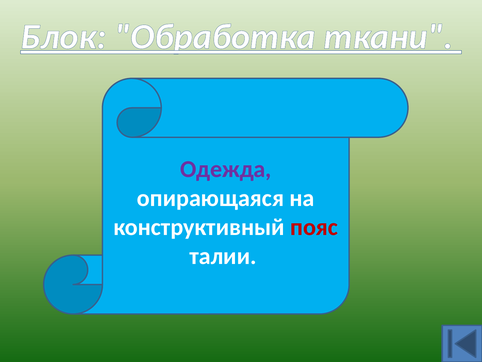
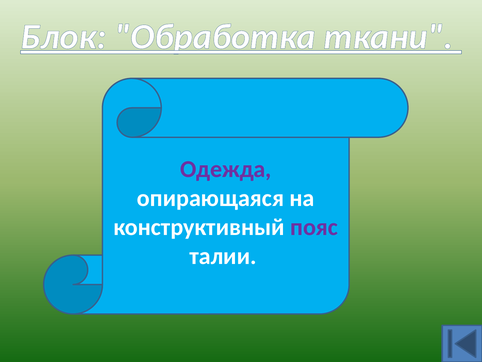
пояс colour: red -> purple (314, 227)
